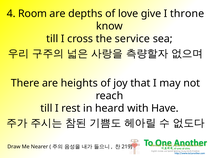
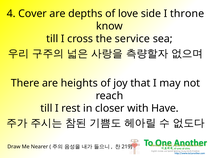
Room: Room -> Cover (33, 14)
give: give -> side (151, 14)
heard: heard -> closer (110, 109)
